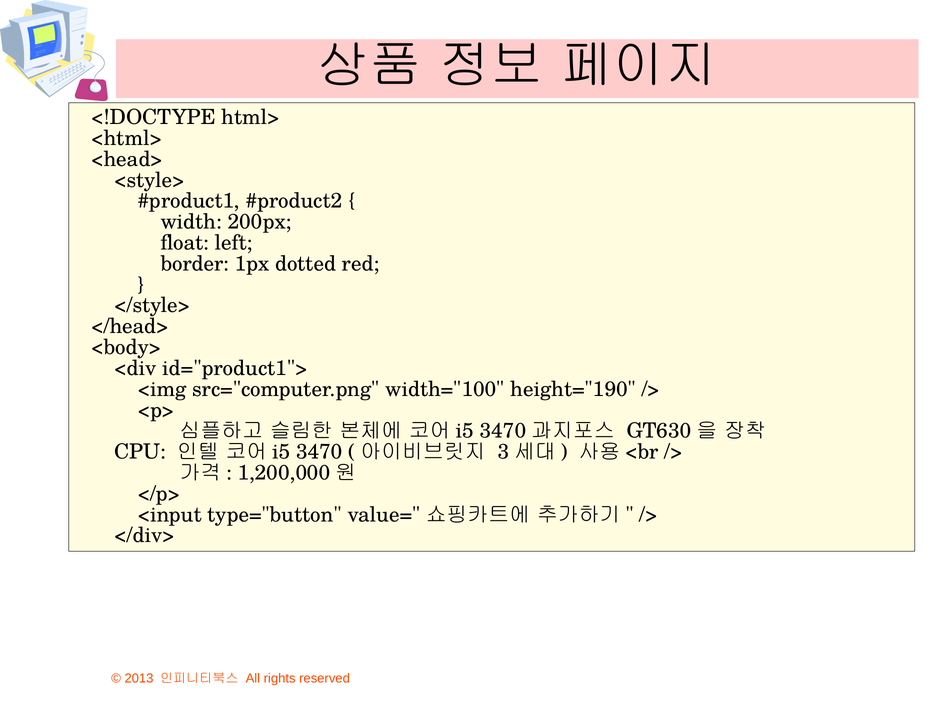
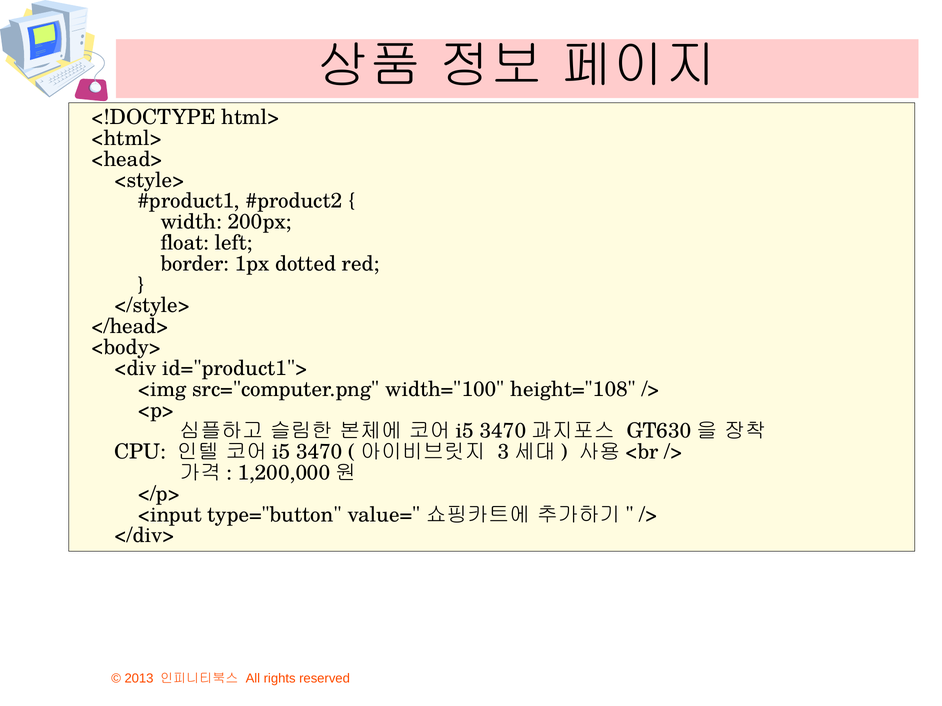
height="190: height="190 -> height="108 (573, 389)
